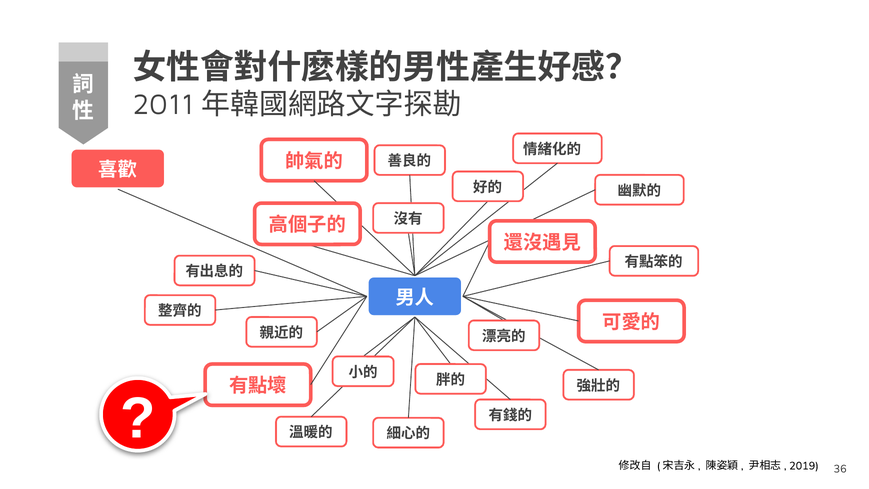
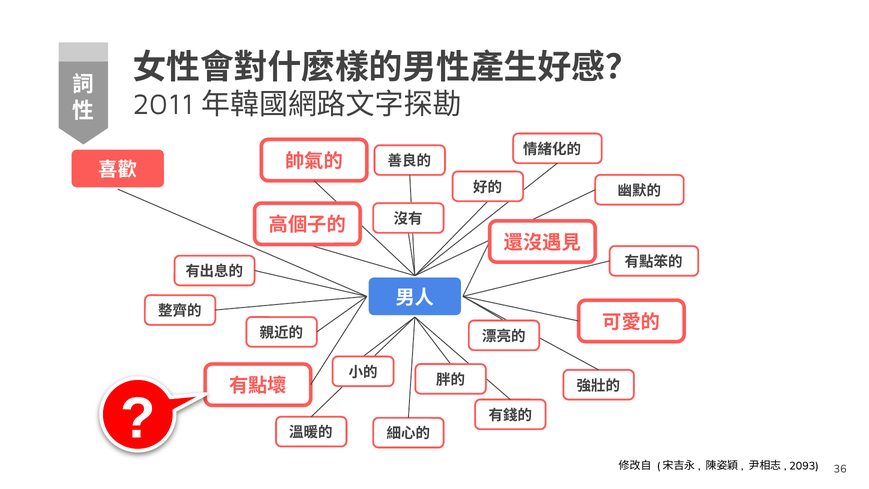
2019: 2019 -> 2093 (804, 466)
